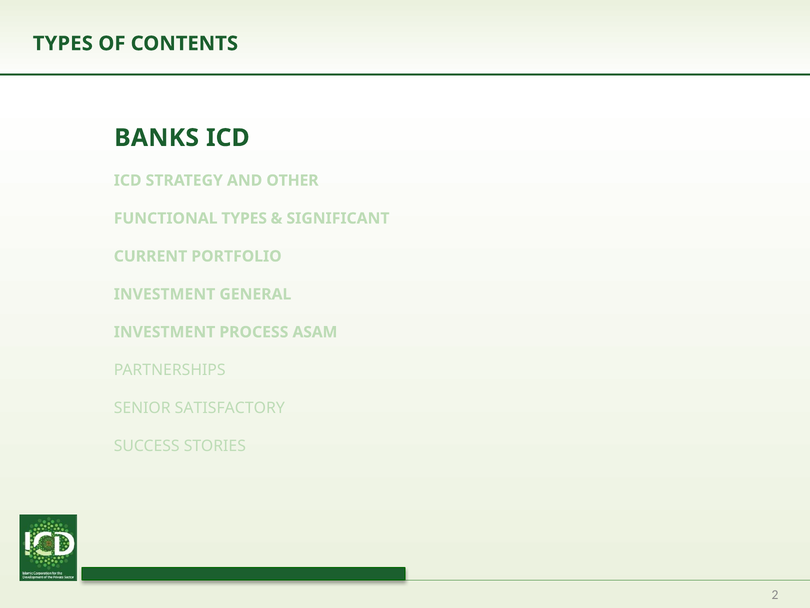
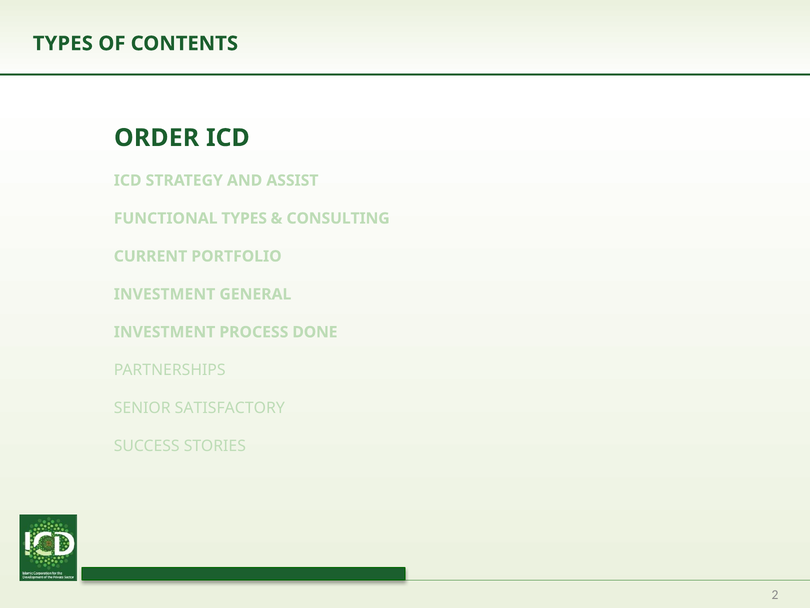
BANKS: BANKS -> ORDER (157, 138)
OTHER: OTHER -> ASSIST (292, 180)
SIGNIFICANT: SIGNIFICANT -> CONSULTING (338, 218)
ASAM: ASAM -> DONE (315, 332)
